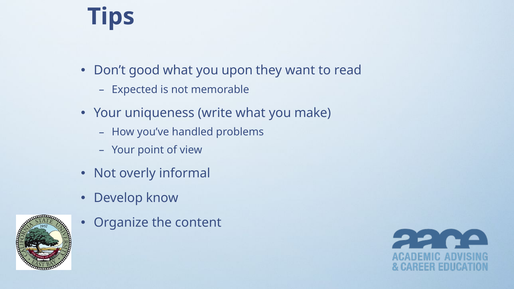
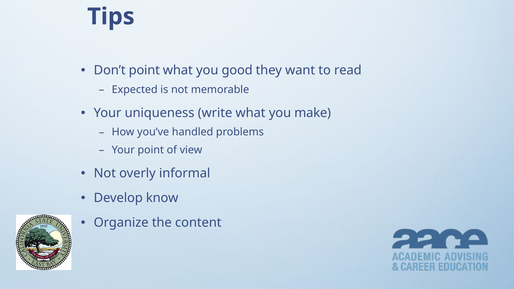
Don’t good: good -> point (144, 70)
upon: upon -> good (237, 70)
